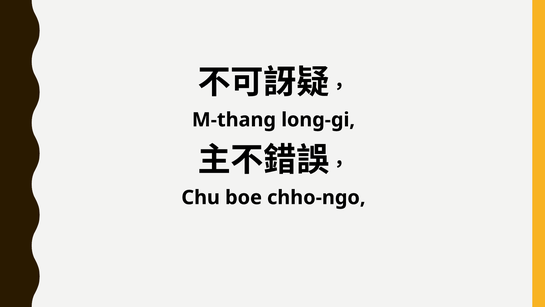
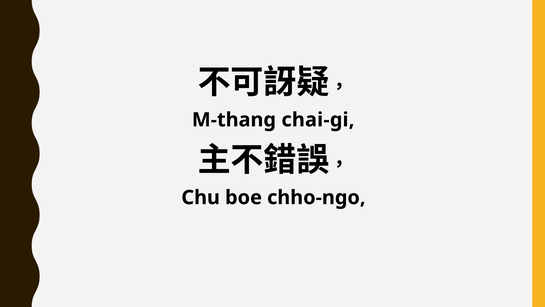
long-gi: long-gi -> chai-gi (318, 120)
